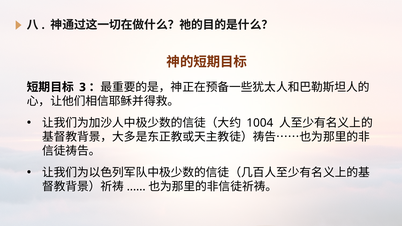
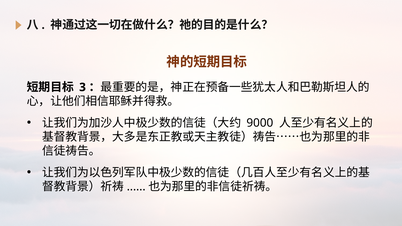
1004: 1004 -> 9000 (260, 123)
